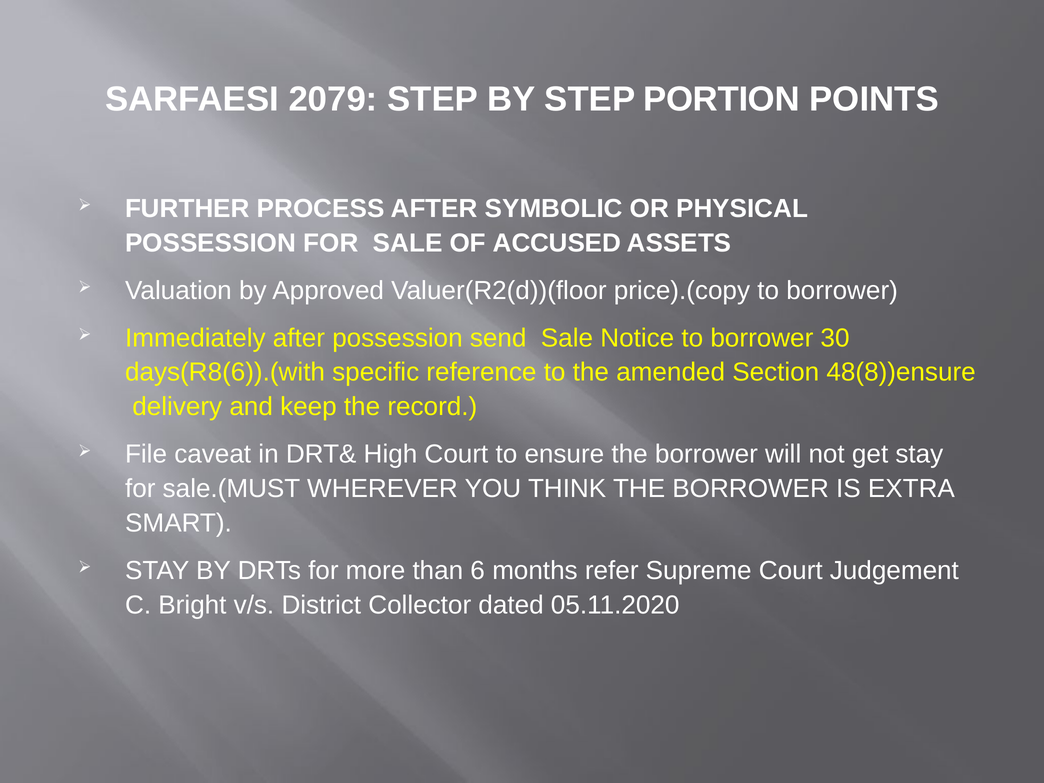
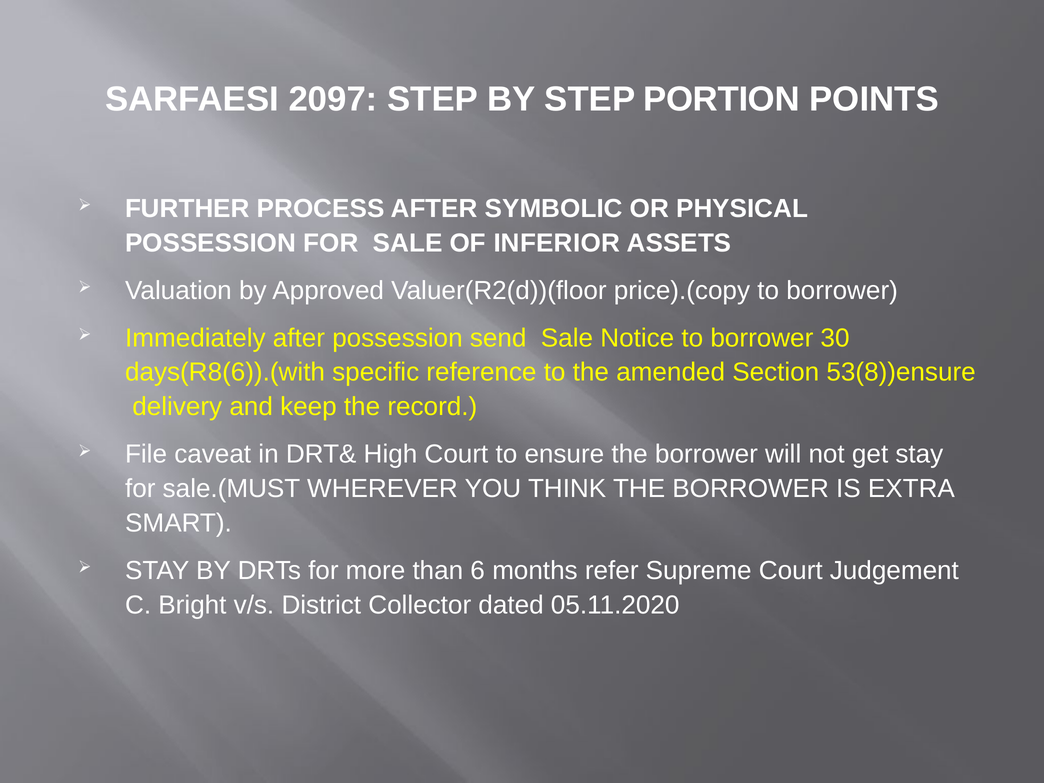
2079: 2079 -> 2097 (333, 99)
ACCUSED: ACCUSED -> INFERIOR (557, 243)
48(8))ensure: 48(8))ensure -> 53(8))ensure (901, 372)
